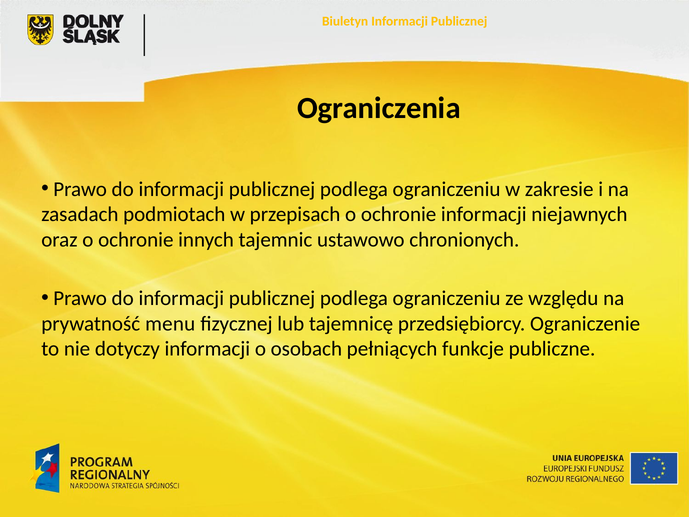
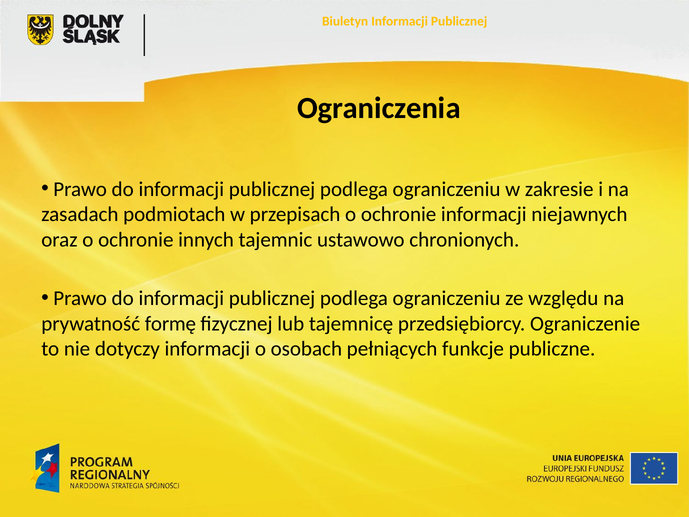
menu: menu -> formę (170, 324)
